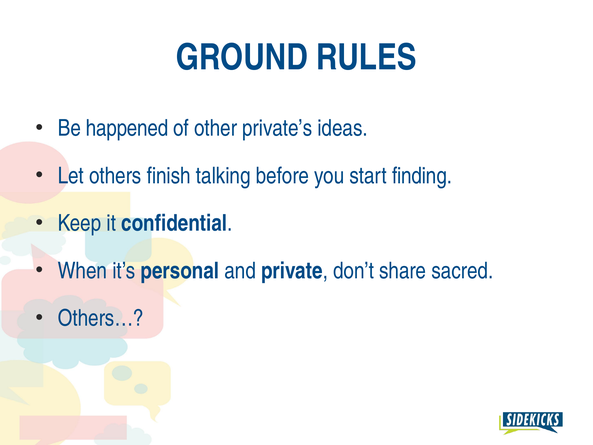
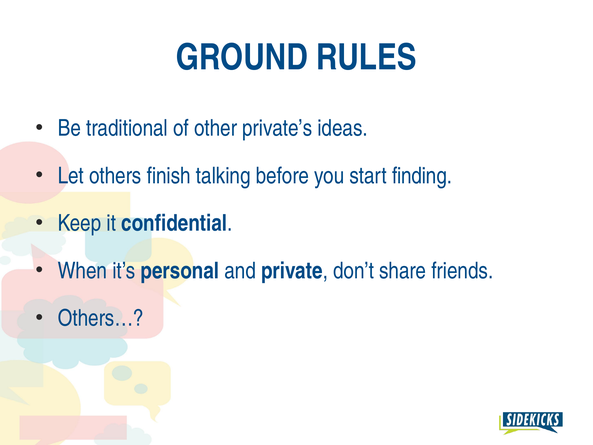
happened: happened -> traditional (127, 128)
sacred: sacred -> friends (462, 271)
